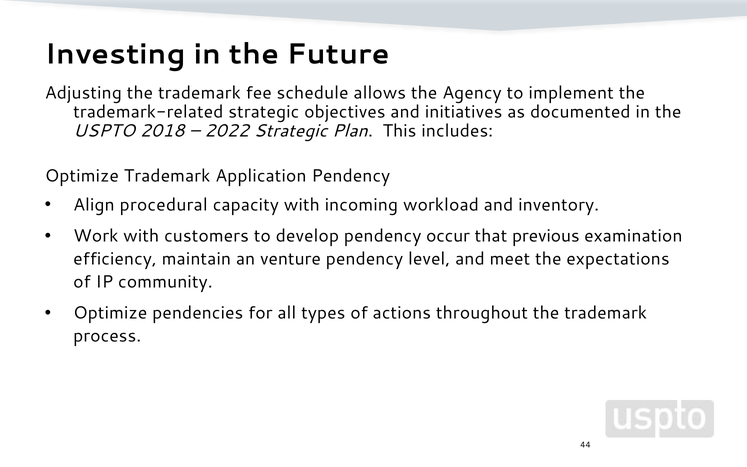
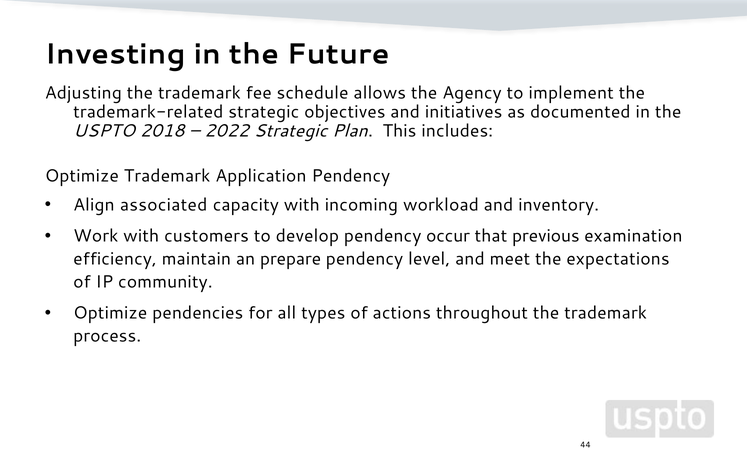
procedural: procedural -> associated (164, 205)
venture: venture -> prepare (291, 259)
